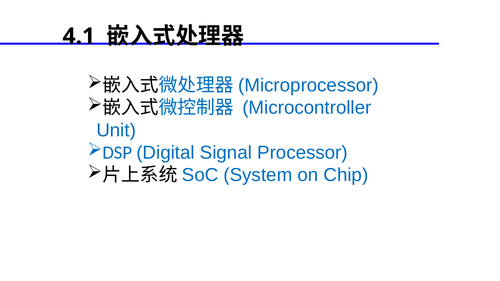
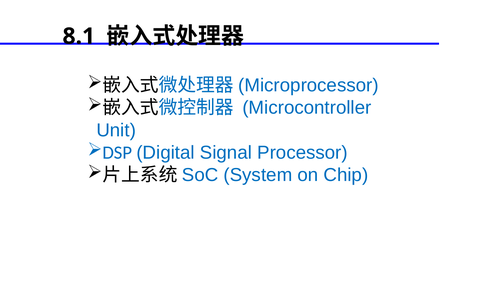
4.1: 4.1 -> 8.1 (79, 36)
